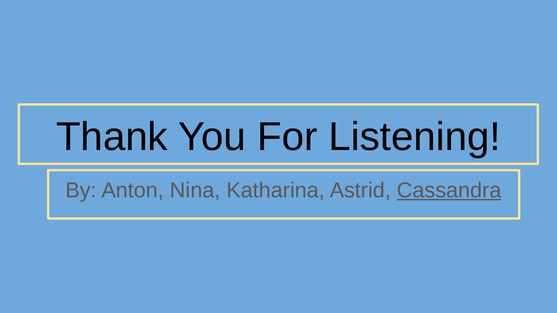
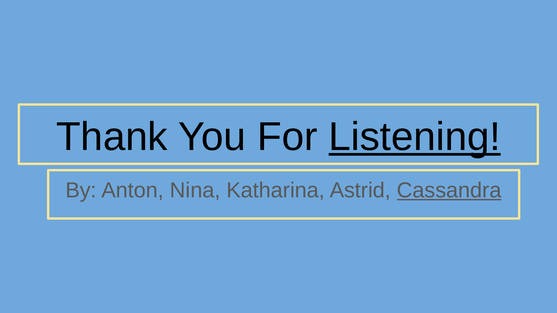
Listening underline: none -> present (415, 137)
